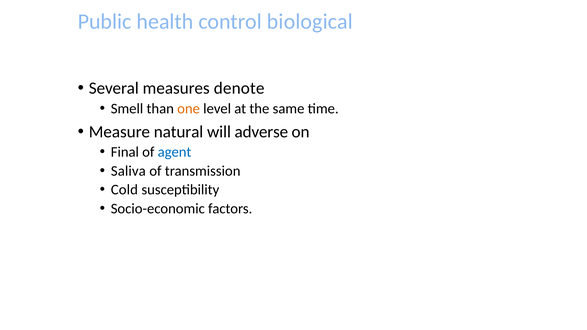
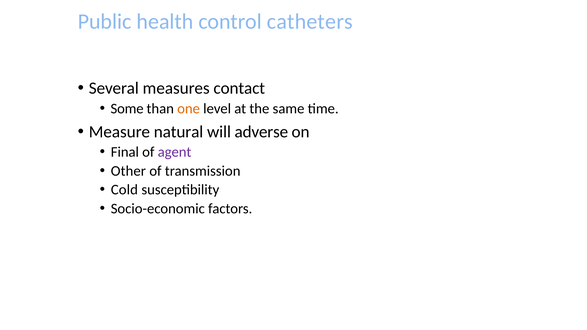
biological: biological -> catheters (310, 21)
denote: denote -> contact (239, 88)
Smell: Smell -> Some (127, 109)
agent colour: blue -> purple (175, 152)
Saliva: Saliva -> Other (128, 171)
